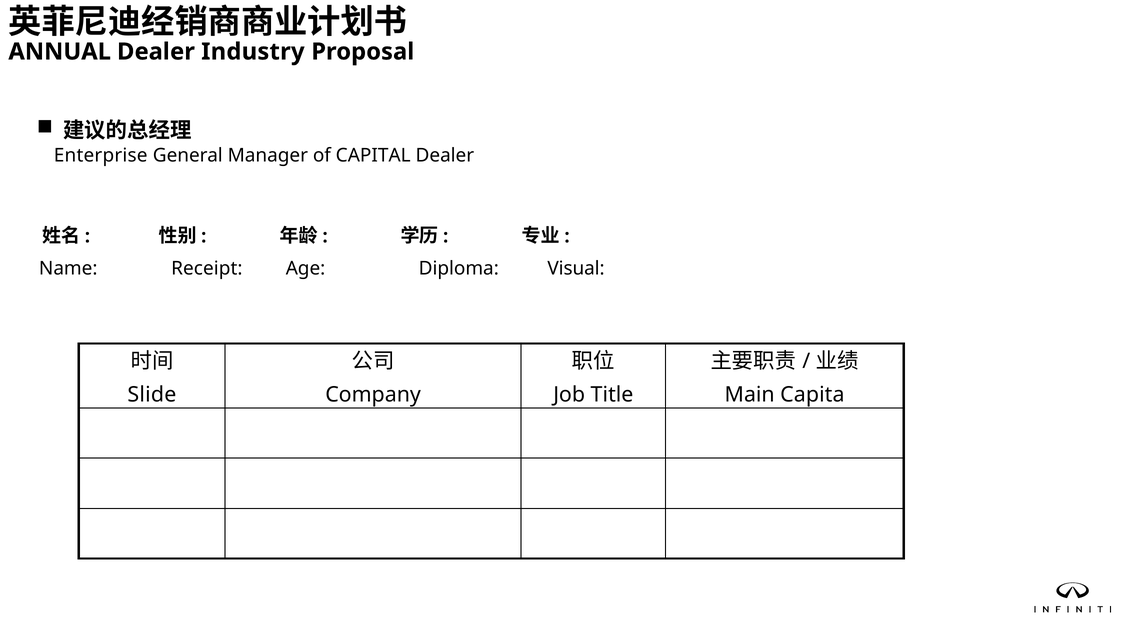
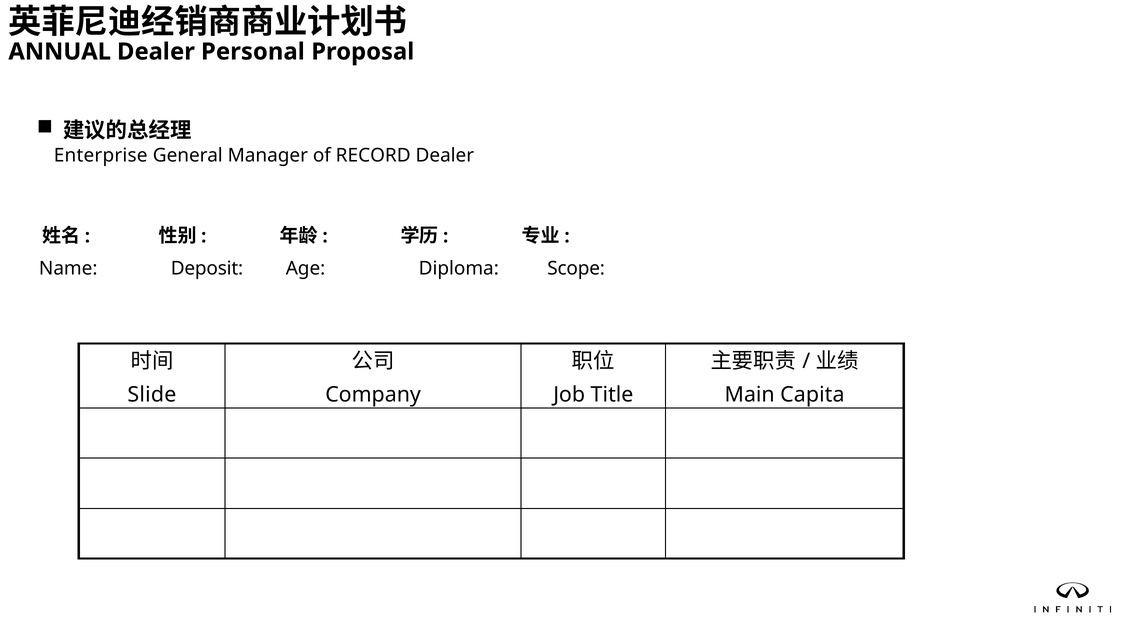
Industry: Industry -> Personal (253, 52)
CAPITAL: CAPITAL -> RECORD (373, 155)
Receipt: Receipt -> Deposit (207, 269)
Visual: Visual -> Scope (576, 269)
